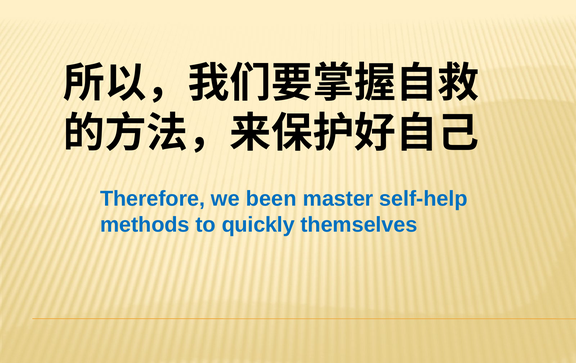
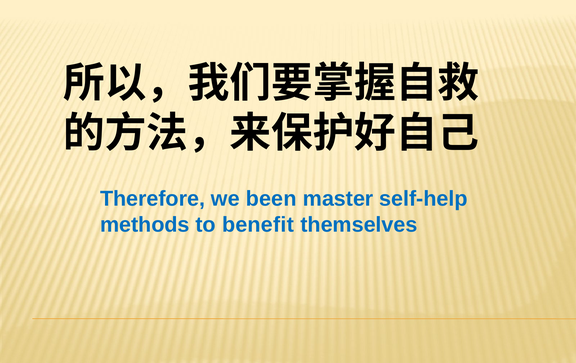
quickly: quickly -> benefit (258, 224)
